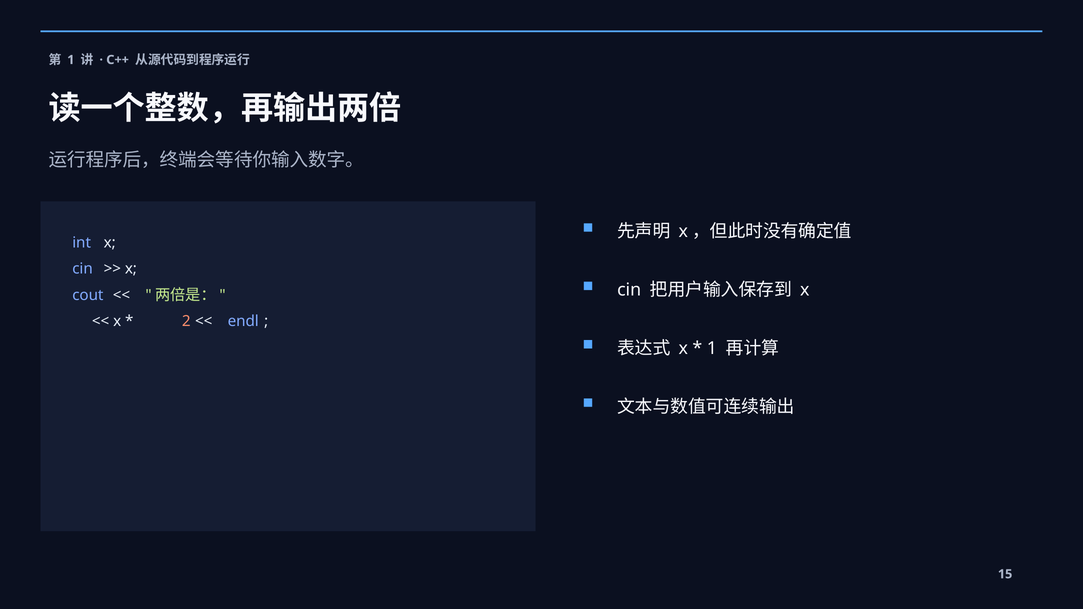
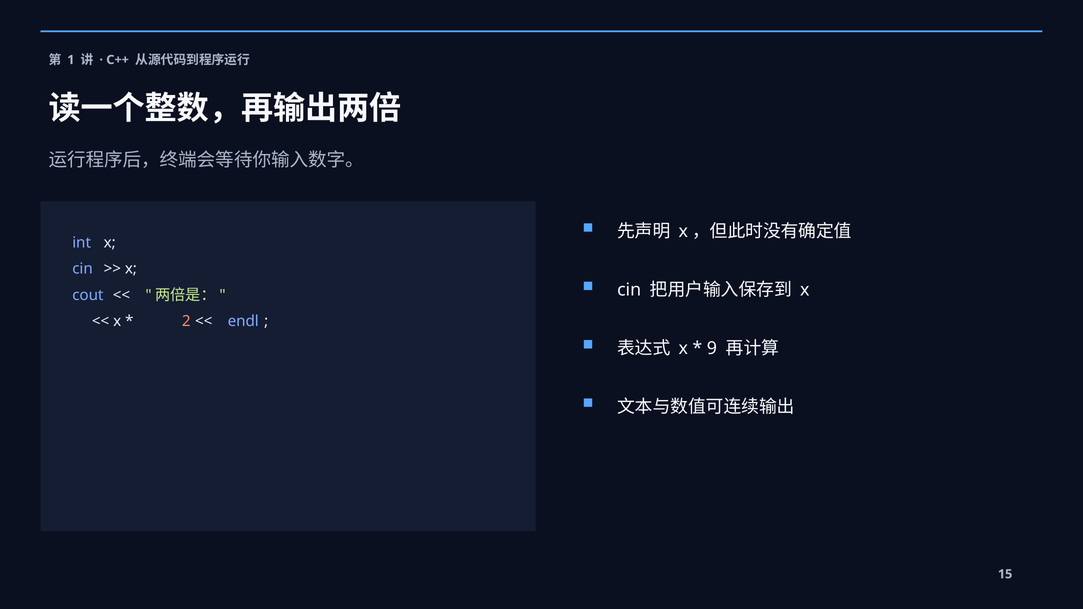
1: 1 -> 9 (712, 348)
